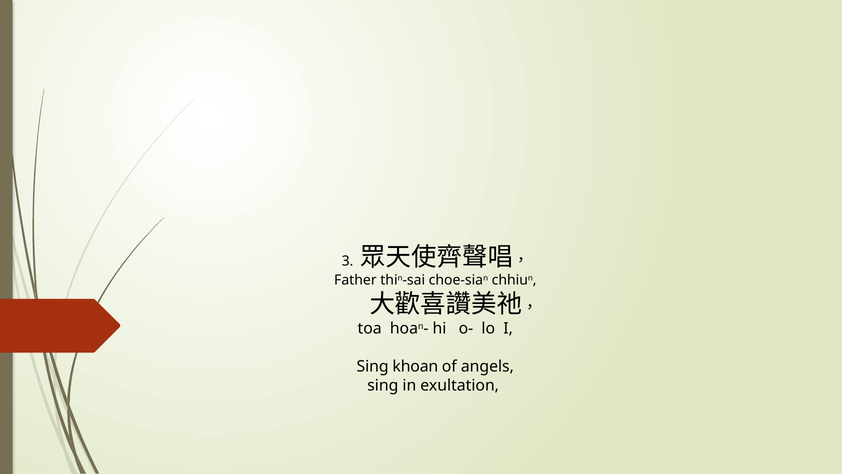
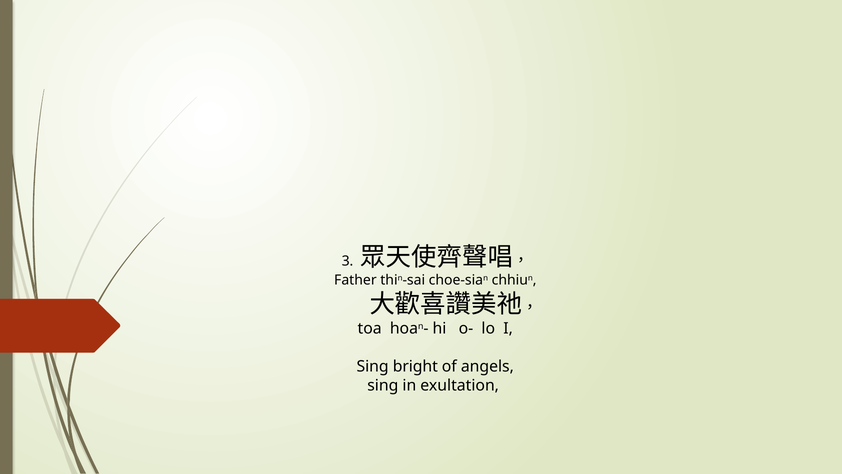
khoan: khoan -> bright (415, 366)
